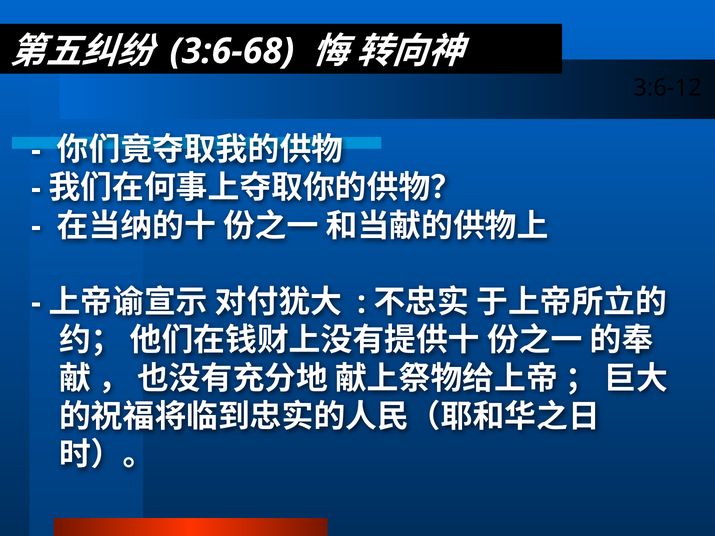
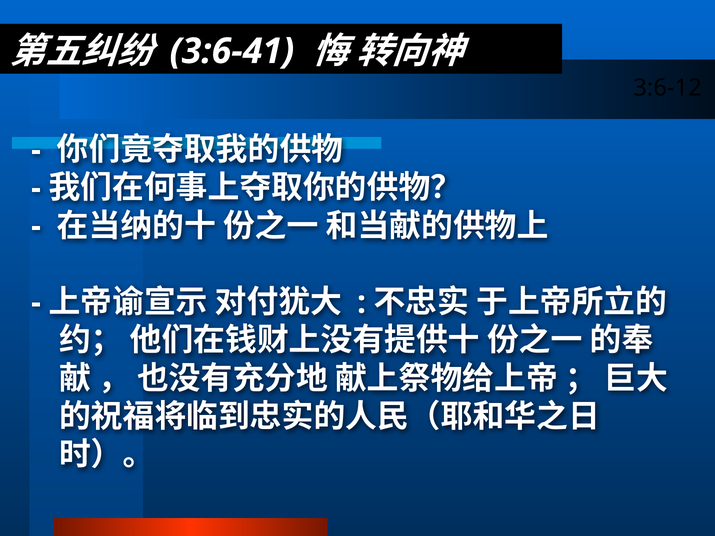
3:6-68: 3:6-68 -> 3:6-41 (232, 51)
